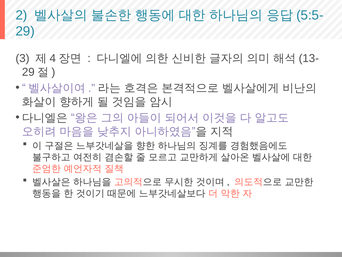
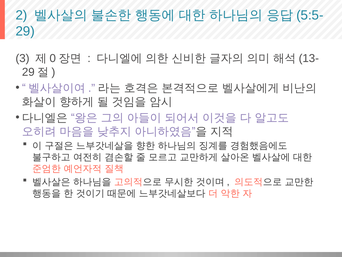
4: 4 -> 0 (53, 58)
